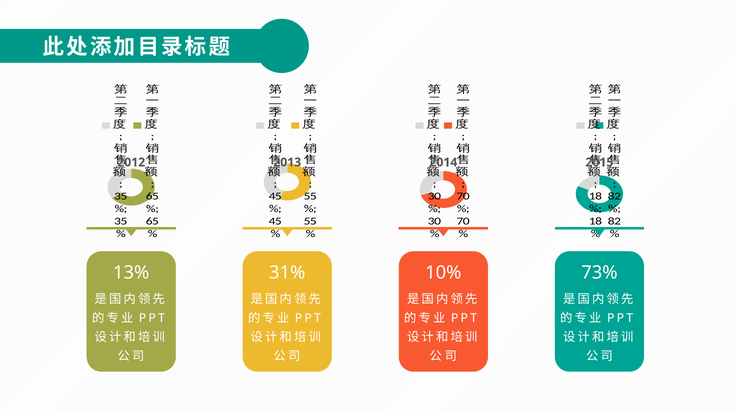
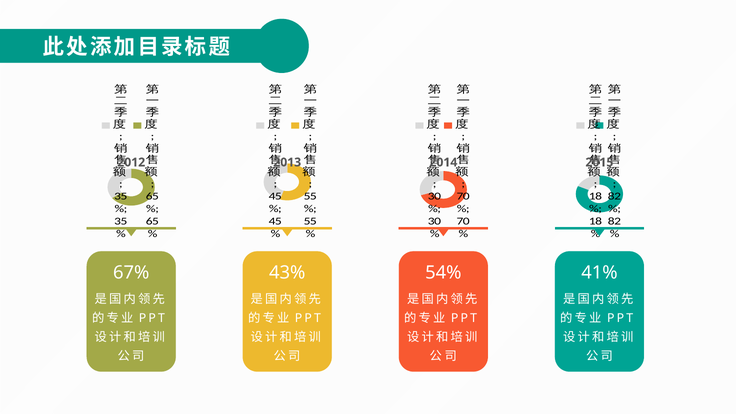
13%: 13% -> 67% (131, 272)
31%: 31% -> 43% (287, 272)
10%: 10% -> 54% (443, 272)
73%: 73% -> 41% (599, 272)
